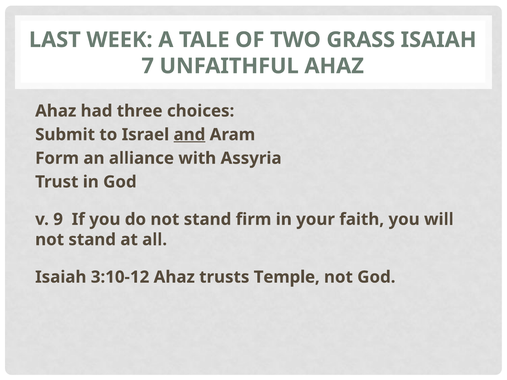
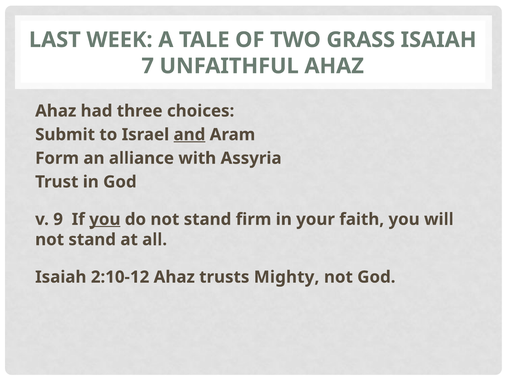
you underline: none -> present (105, 219)
3:10-12: 3:10-12 -> 2:10-12 (120, 277)
Temple: Temple -> Mighty (287, 277)
